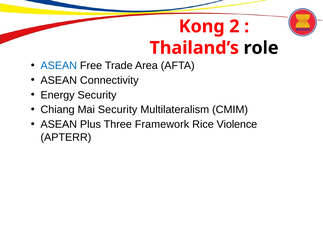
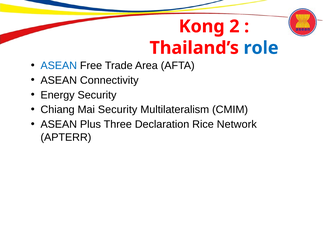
role colour: black -> blue (261, 48)
Framework: Framework -> Declaration (162, 124)
Violence: Violence -> Network (237, 124)
